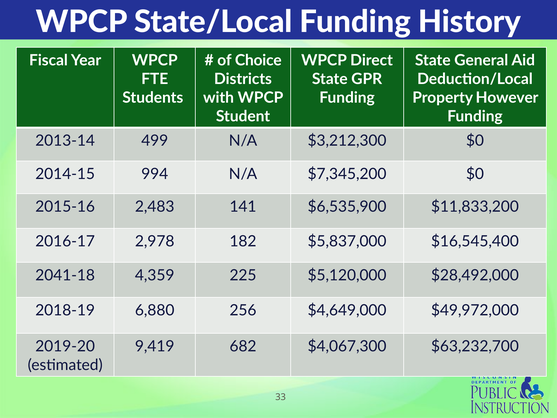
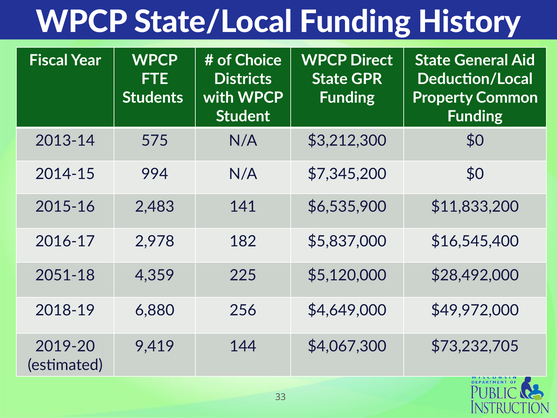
However: However -> Common (507, 98)
499: 499 -> 575 (155, 140)
2041-18: 2041-18 -> 2051-18 (65, 275)
682: 682 -> 144 (243, 346)
$63,232,700: $63,232,700 -> $73,232,705 (475, 346)
